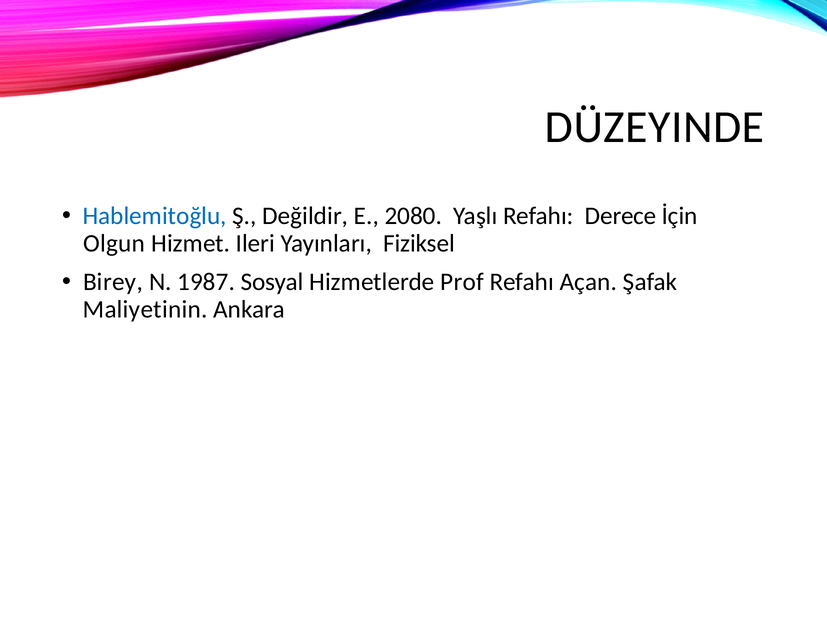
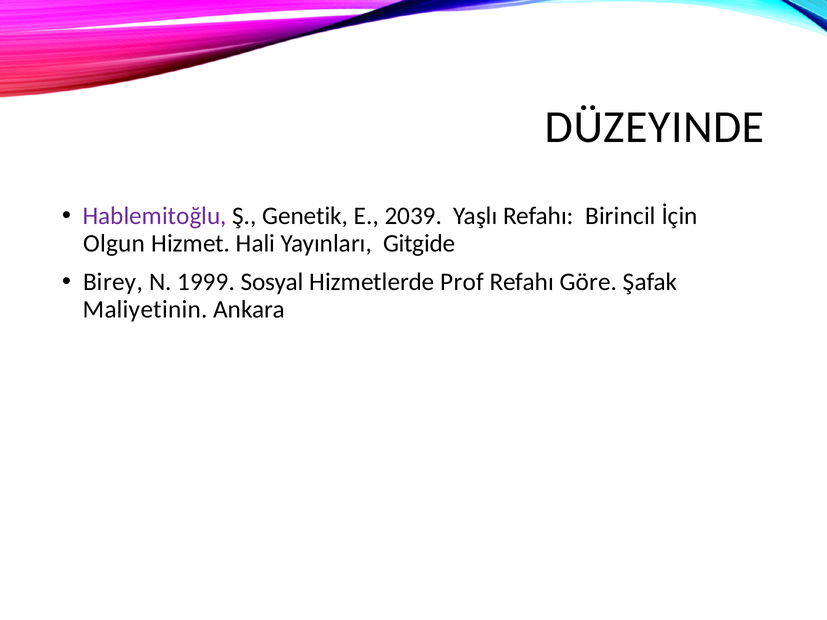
Hablemitoğlu colour: blue -> purple (155, 216)
Değildir: Değildir -> Genetik (305, 216)
2080: 2080 -> 2039 (413, 216)
Derece: Derece -> Birincil (620, 216)
Ileri: Ileri -> Hali (255, 243)
Fiziksel: Fiziksel -> Gitgide (419, 243)
1987: 1987 -> 1999 (206, 282)
Açan: Açan -> Göre (588, 282)
